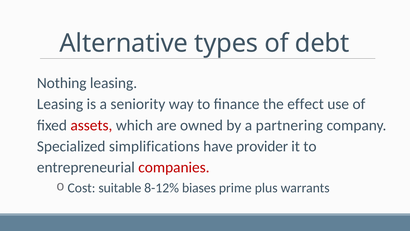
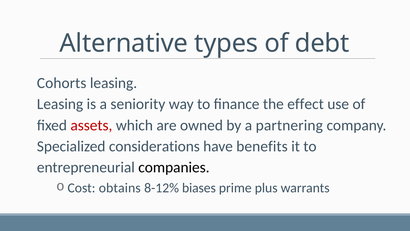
Nothing: Nothing -> Cohorts (62, 83)
simplifications: simplifications -> considerations (154, 146)
provider: provider -> benefits (262, 146)
companies colour: red -> black (174, 167)
suitable: suitable -> obtains (120, 188)
